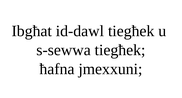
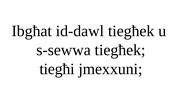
ħafna: ħafna -> tiegħi (57, 69)
